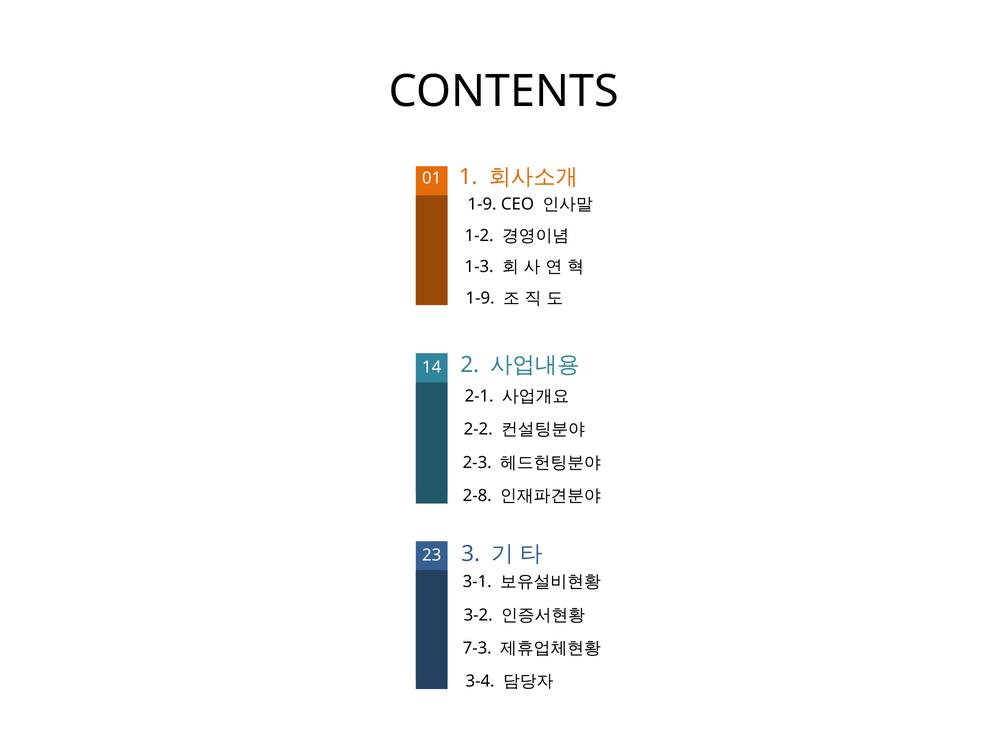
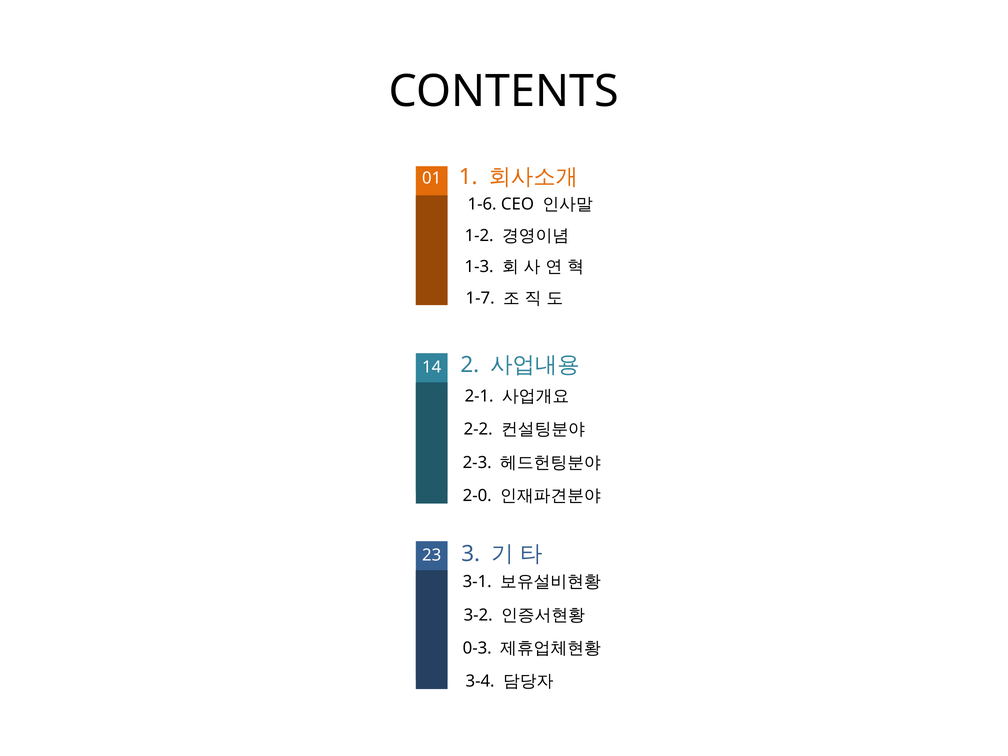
1-9: 1-9 -> 1-6 (482, 204)
1-9: 1-9 -> 1-7 (480, 298)
2-8: 2-8 -> 2-0 (477, 496)
7-3: 7-3 -> 0-3 (477, 648)
